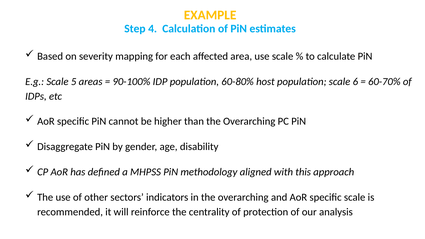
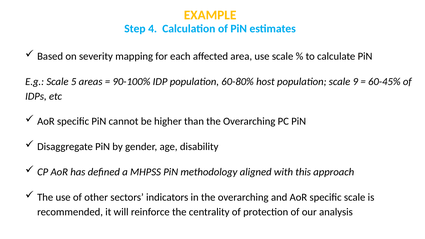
6: 6 -> 9 (355, 82)
60-70%: 60-70% -> 60-45% (384, 82)
